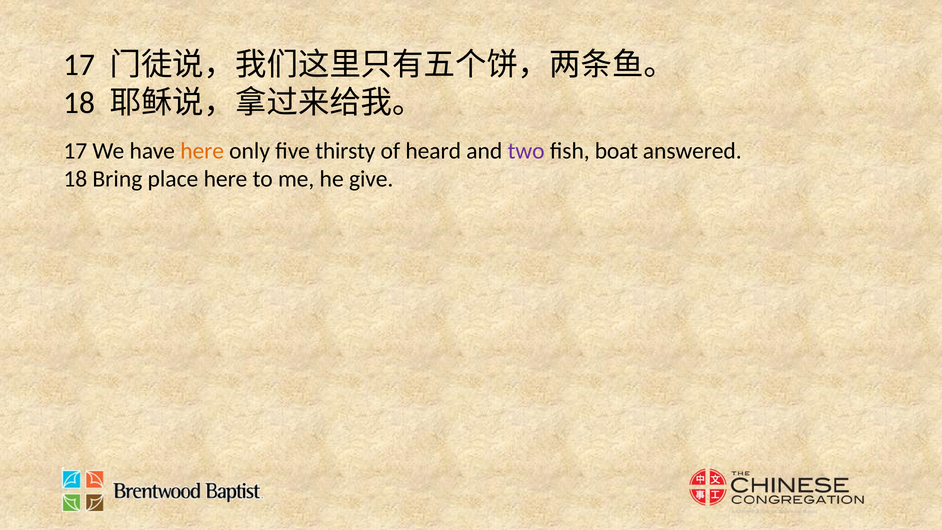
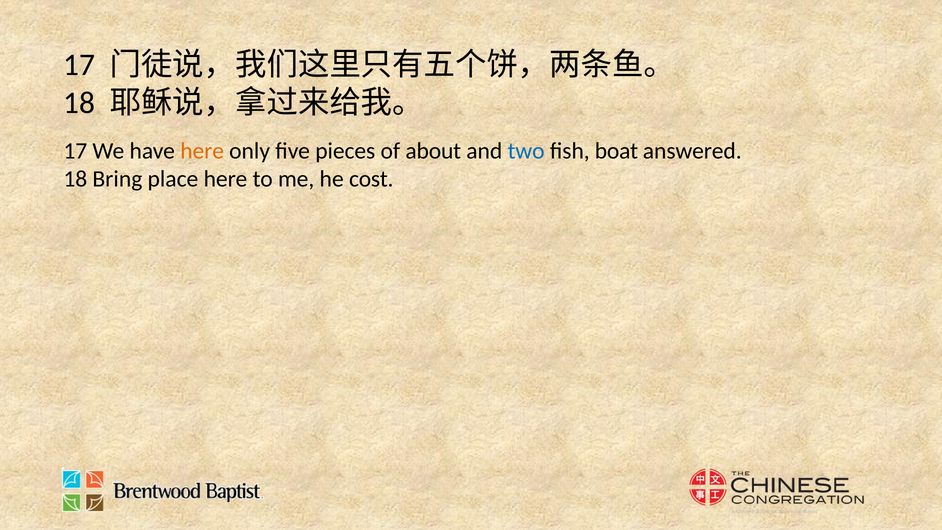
thirsty: thirsty -> pieces (345, 151)
heard: heard -> about (433, 151)
two colour: purple -> blue (526, 151)
give: give -> cost (371, 179)
